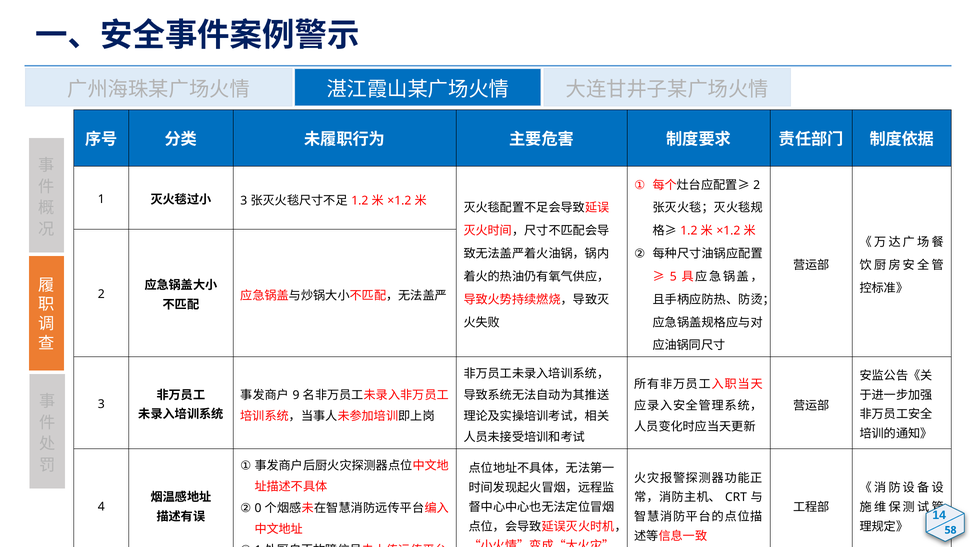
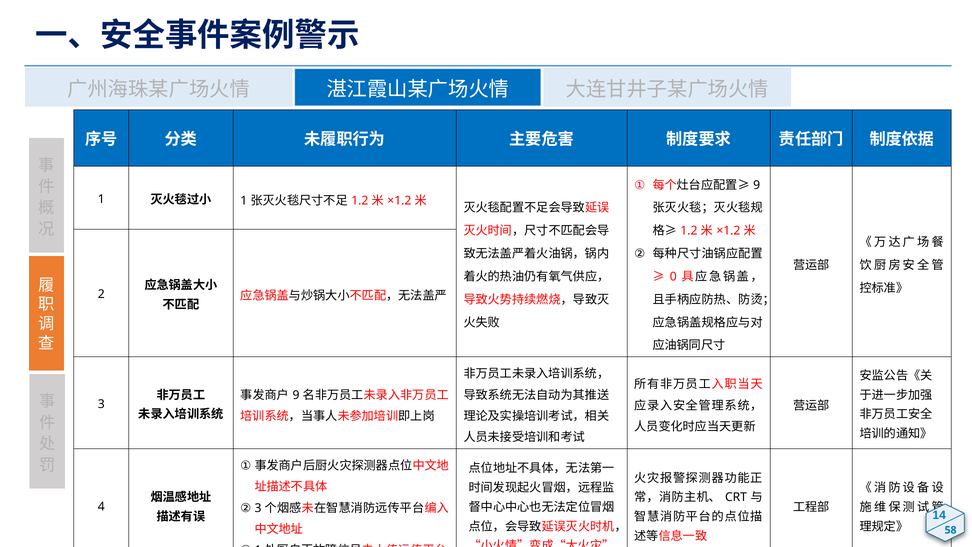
2: 2 -> 9 (757, 185)
3: 3 -> 1 (244, 201)
5: 5 -> 0 (673, 277)
0: 0 -> 3 (258, 508)
